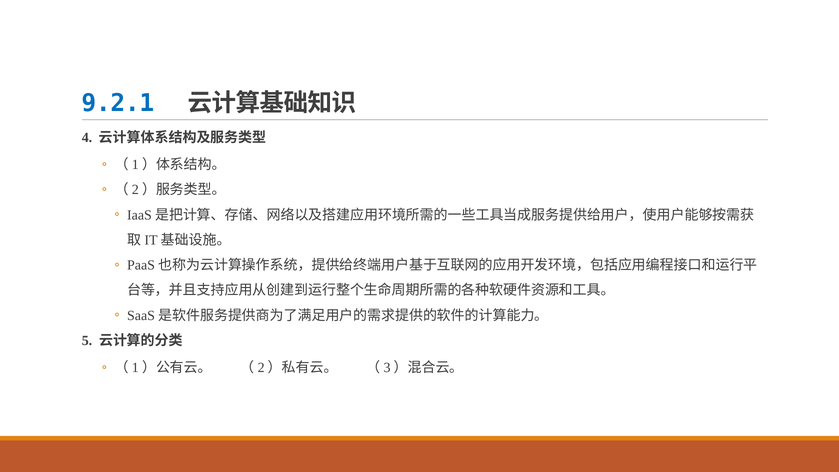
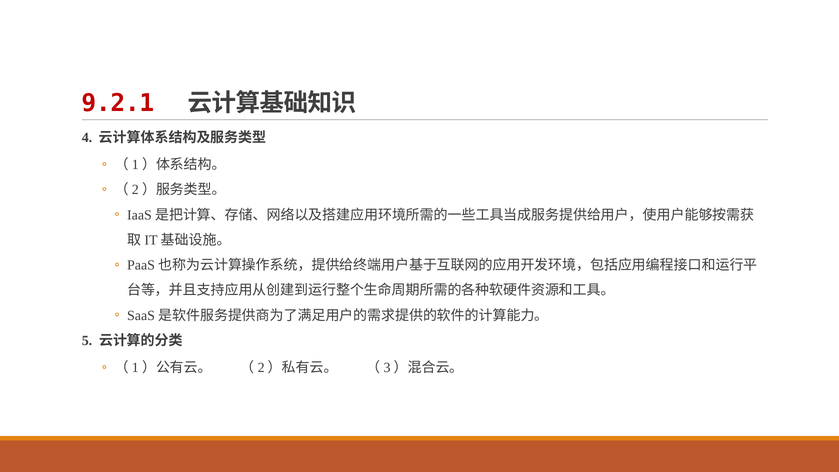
9.2.1 colour: blue -> red (118, 103)
